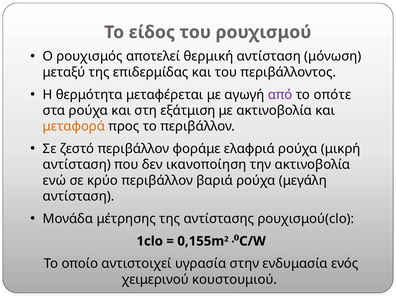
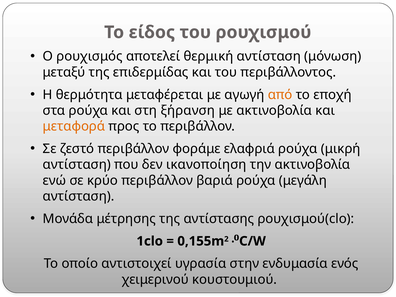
από colour: purple -> orange (280, 95)
οπότε: οπότε -> εποχή (333, 95)
εξάτμιση: εξάτμιση -> ξήρανση (188, 110)
